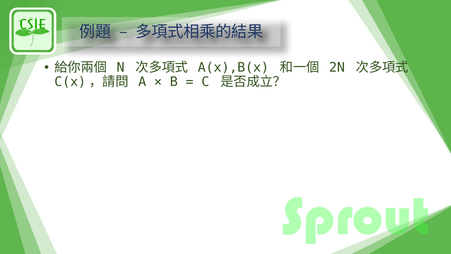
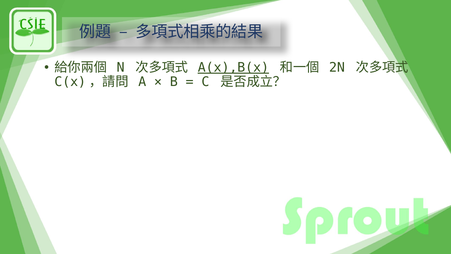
A(x),B(x underline: none -> present (233, 67)
